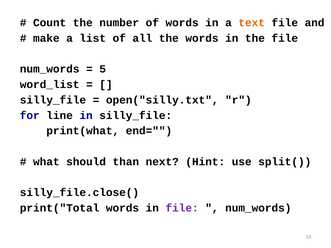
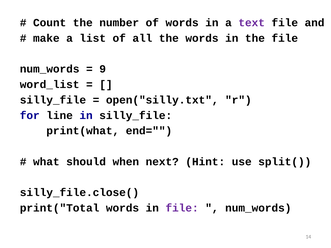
text colour: orange -> purple (252, 23)
5: 5 -> 9 (103, 69)
than: than -> when (126, 162)
